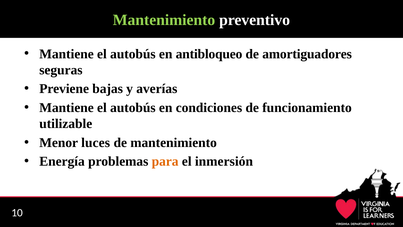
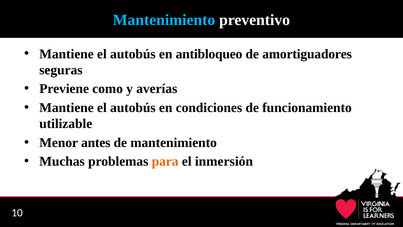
Mantenimiento colour: light green -> light blue (164, 20)
bajas: bajas -> como (108, 89)
luces: luces -> antes (96, 142)
Energía: Energía -> Muchas (62, 161)
